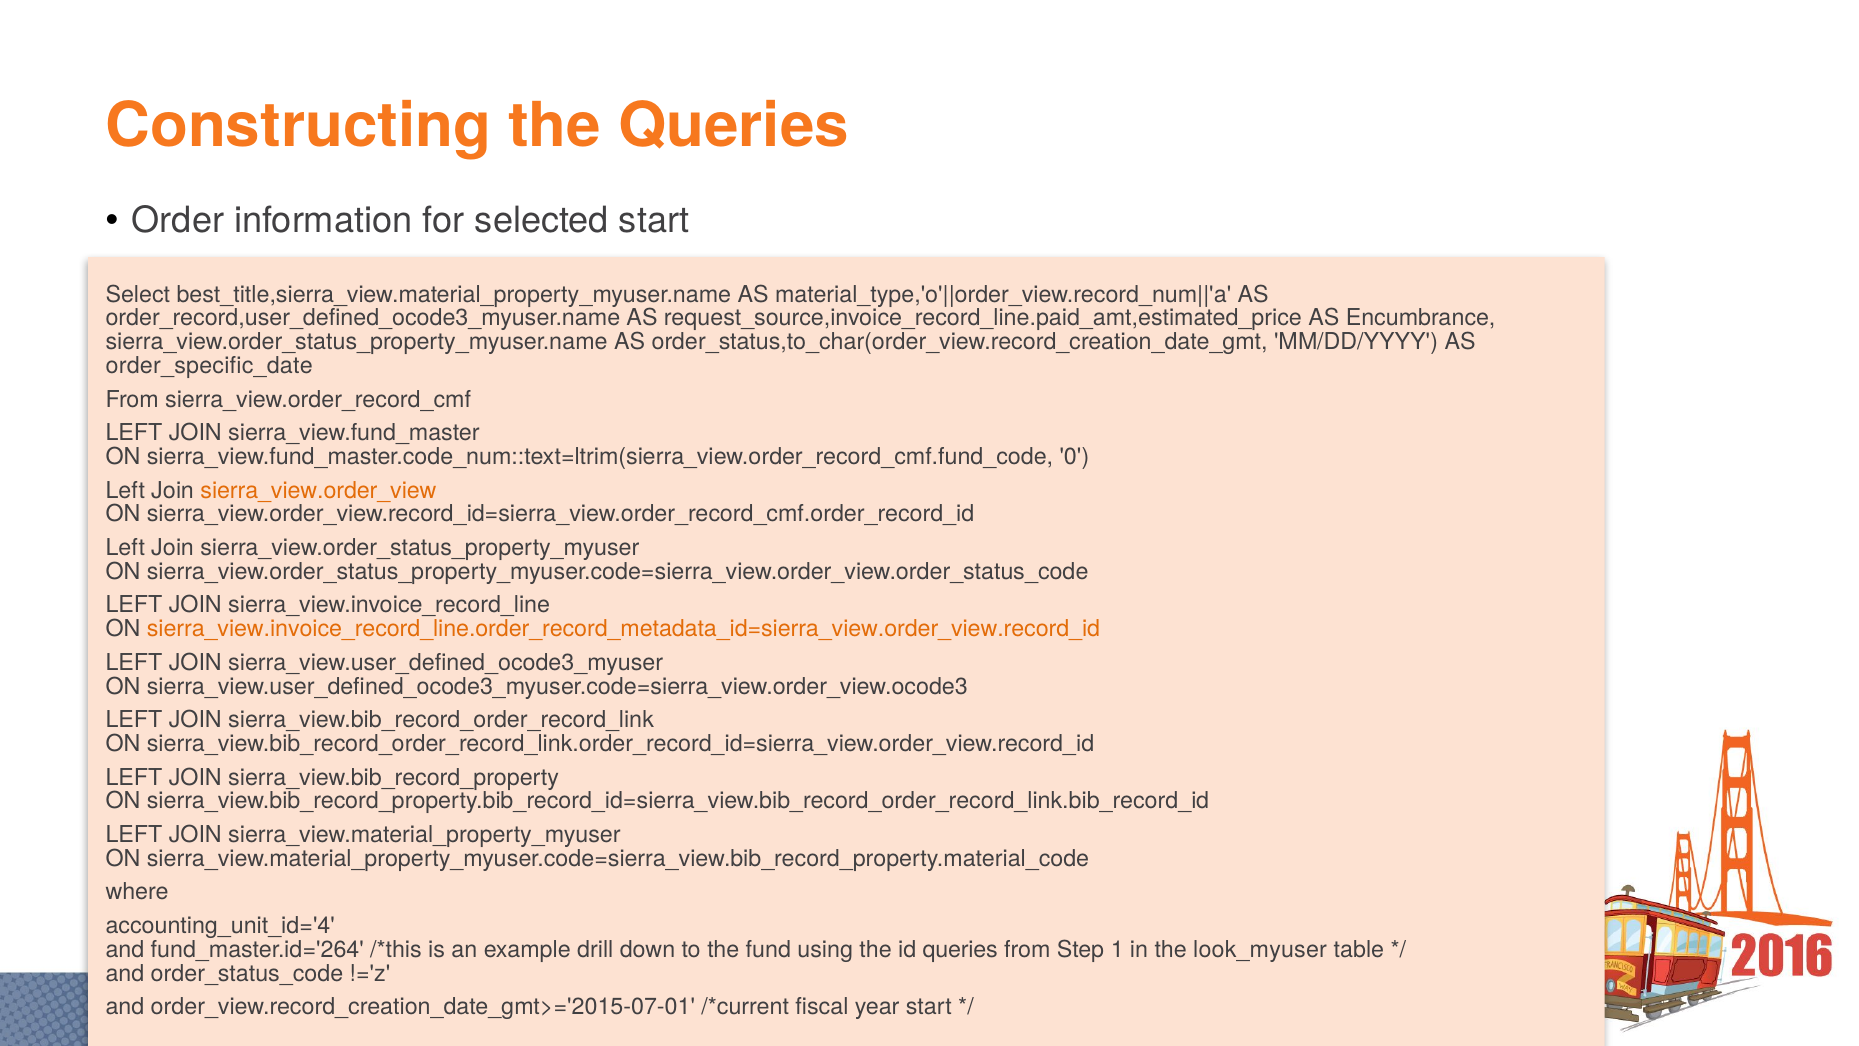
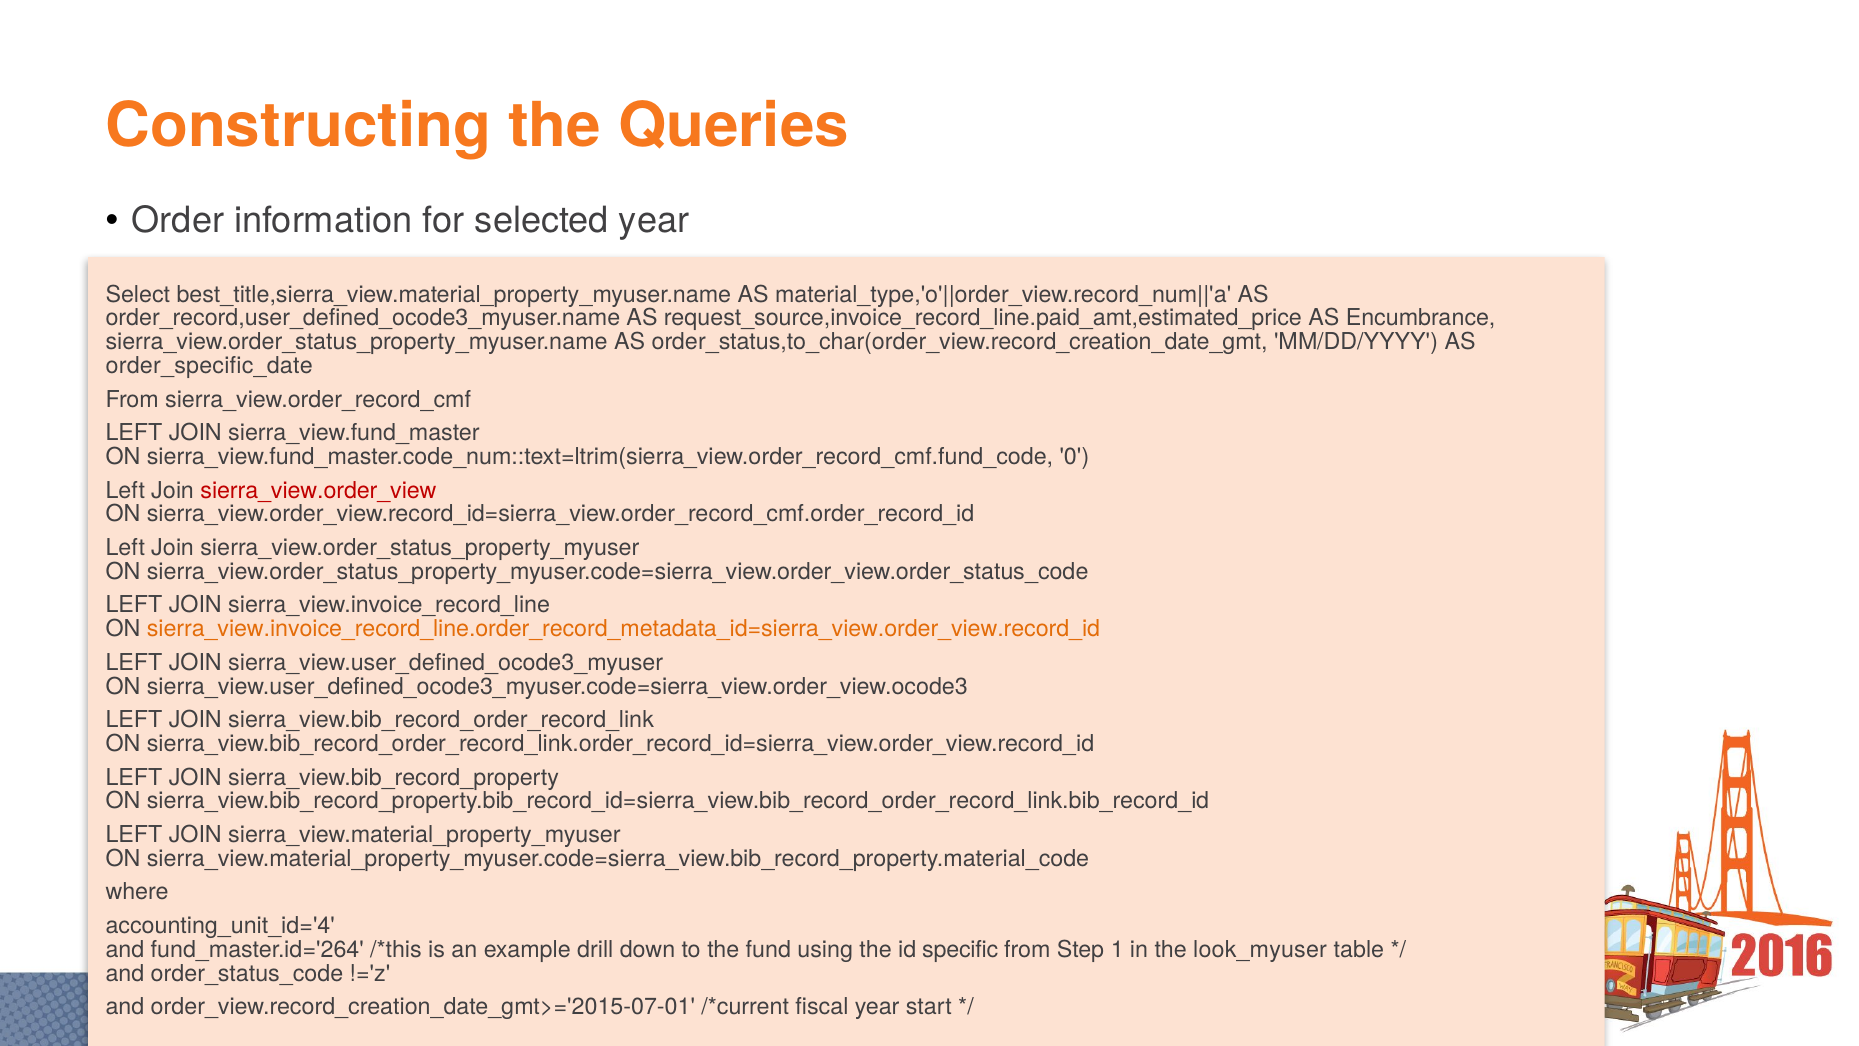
selected start: start -> year (654, 221)
sierra_view.order_view colour: orange -> red (318, 490)
id queries: queries -> specific (960, 949)
